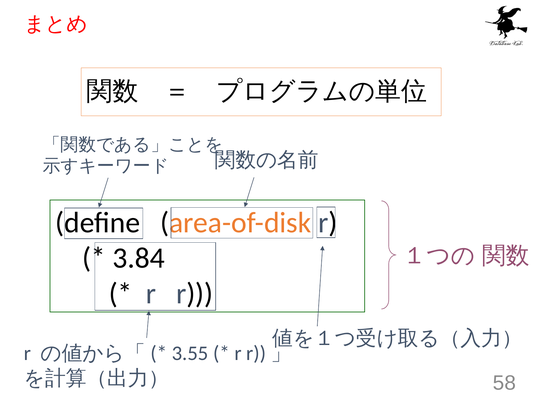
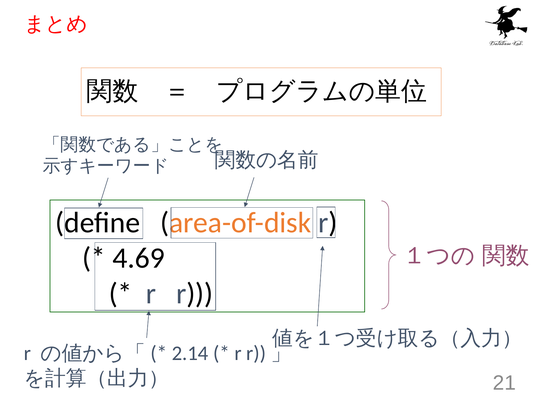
3.84: 3.84 -> 4.69 (139, 258)
3.55: 3.55 -> 2.14 (190, 353)
58: 58 -> 21 (504, 383)
